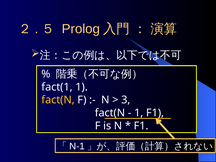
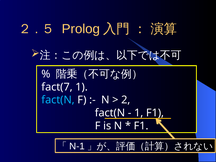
fact(1: fact(1 -> fact(7 (57, 87)
fact(N colour: yellow -> light blue (58, 100)
3: 3 -> 2 (126, 100)
